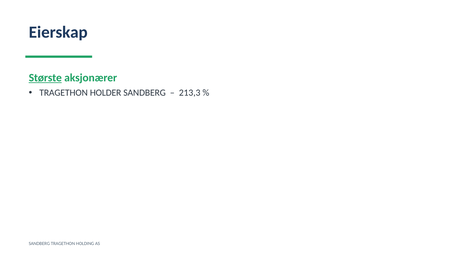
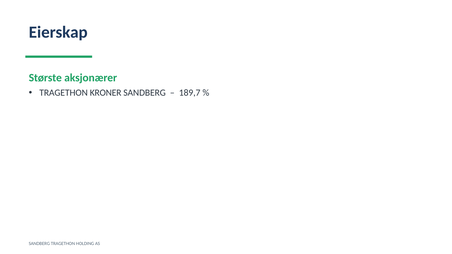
Største underline: present -> none (45, 78)
HOLDER: HOLDER -> KRONER (106, 93)
213,3: 213,3 -> 189,7 (190, 93)
